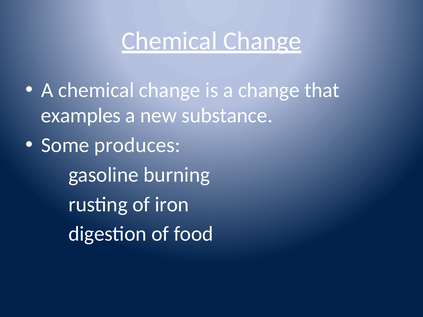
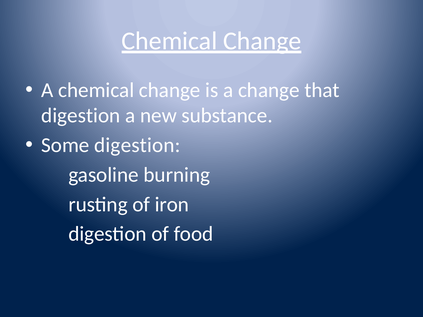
examples: examples -> digestion (81, 116)
Some produces: produces -> digestion (137, 145)
